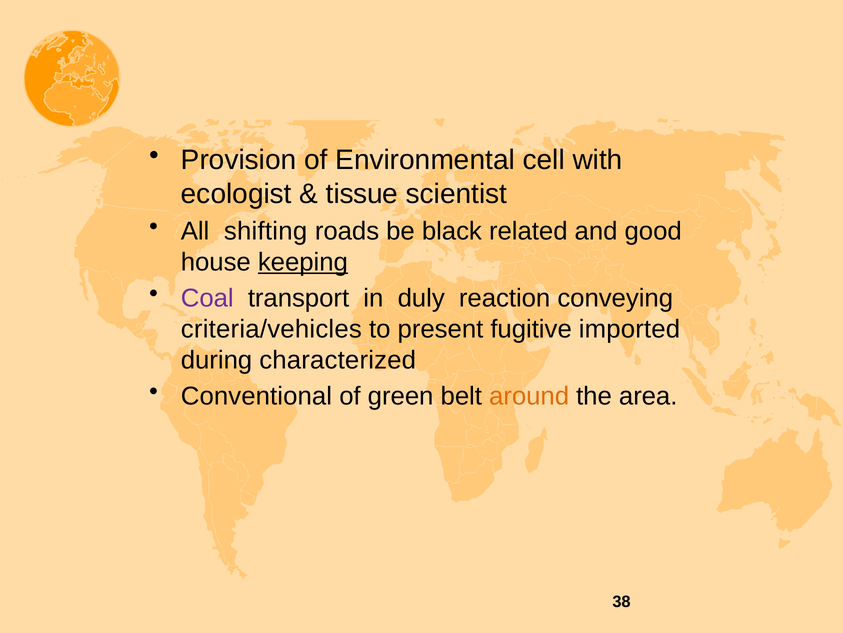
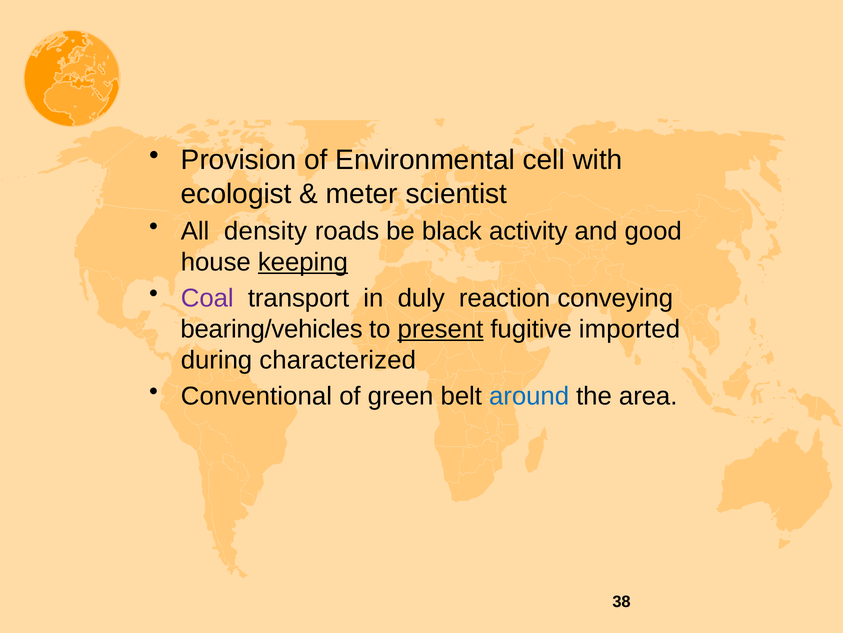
tissue: tissue -> meter (362, 194)
shifting: shifting -> density (266, 231)
related: related -> activity (528, 231)
criteria/vehicles: criteria/vehicles -> bearing/vehicles (272, 329)
present underline: none -> present (440, 329)
around colour: orange -> blue (529, 396)
